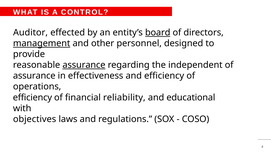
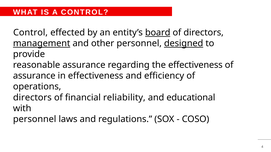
Auditor: Auditor -> Control (30, 33)
designed underline: none -> present (184, 44)
assurance underline: present -> none (84, 65)
the independent: independent -> effectiveness (195, 65)
efficiency: efficiency -> directors (32, 98)
objectives: objectives -> personnel (35, 119)
